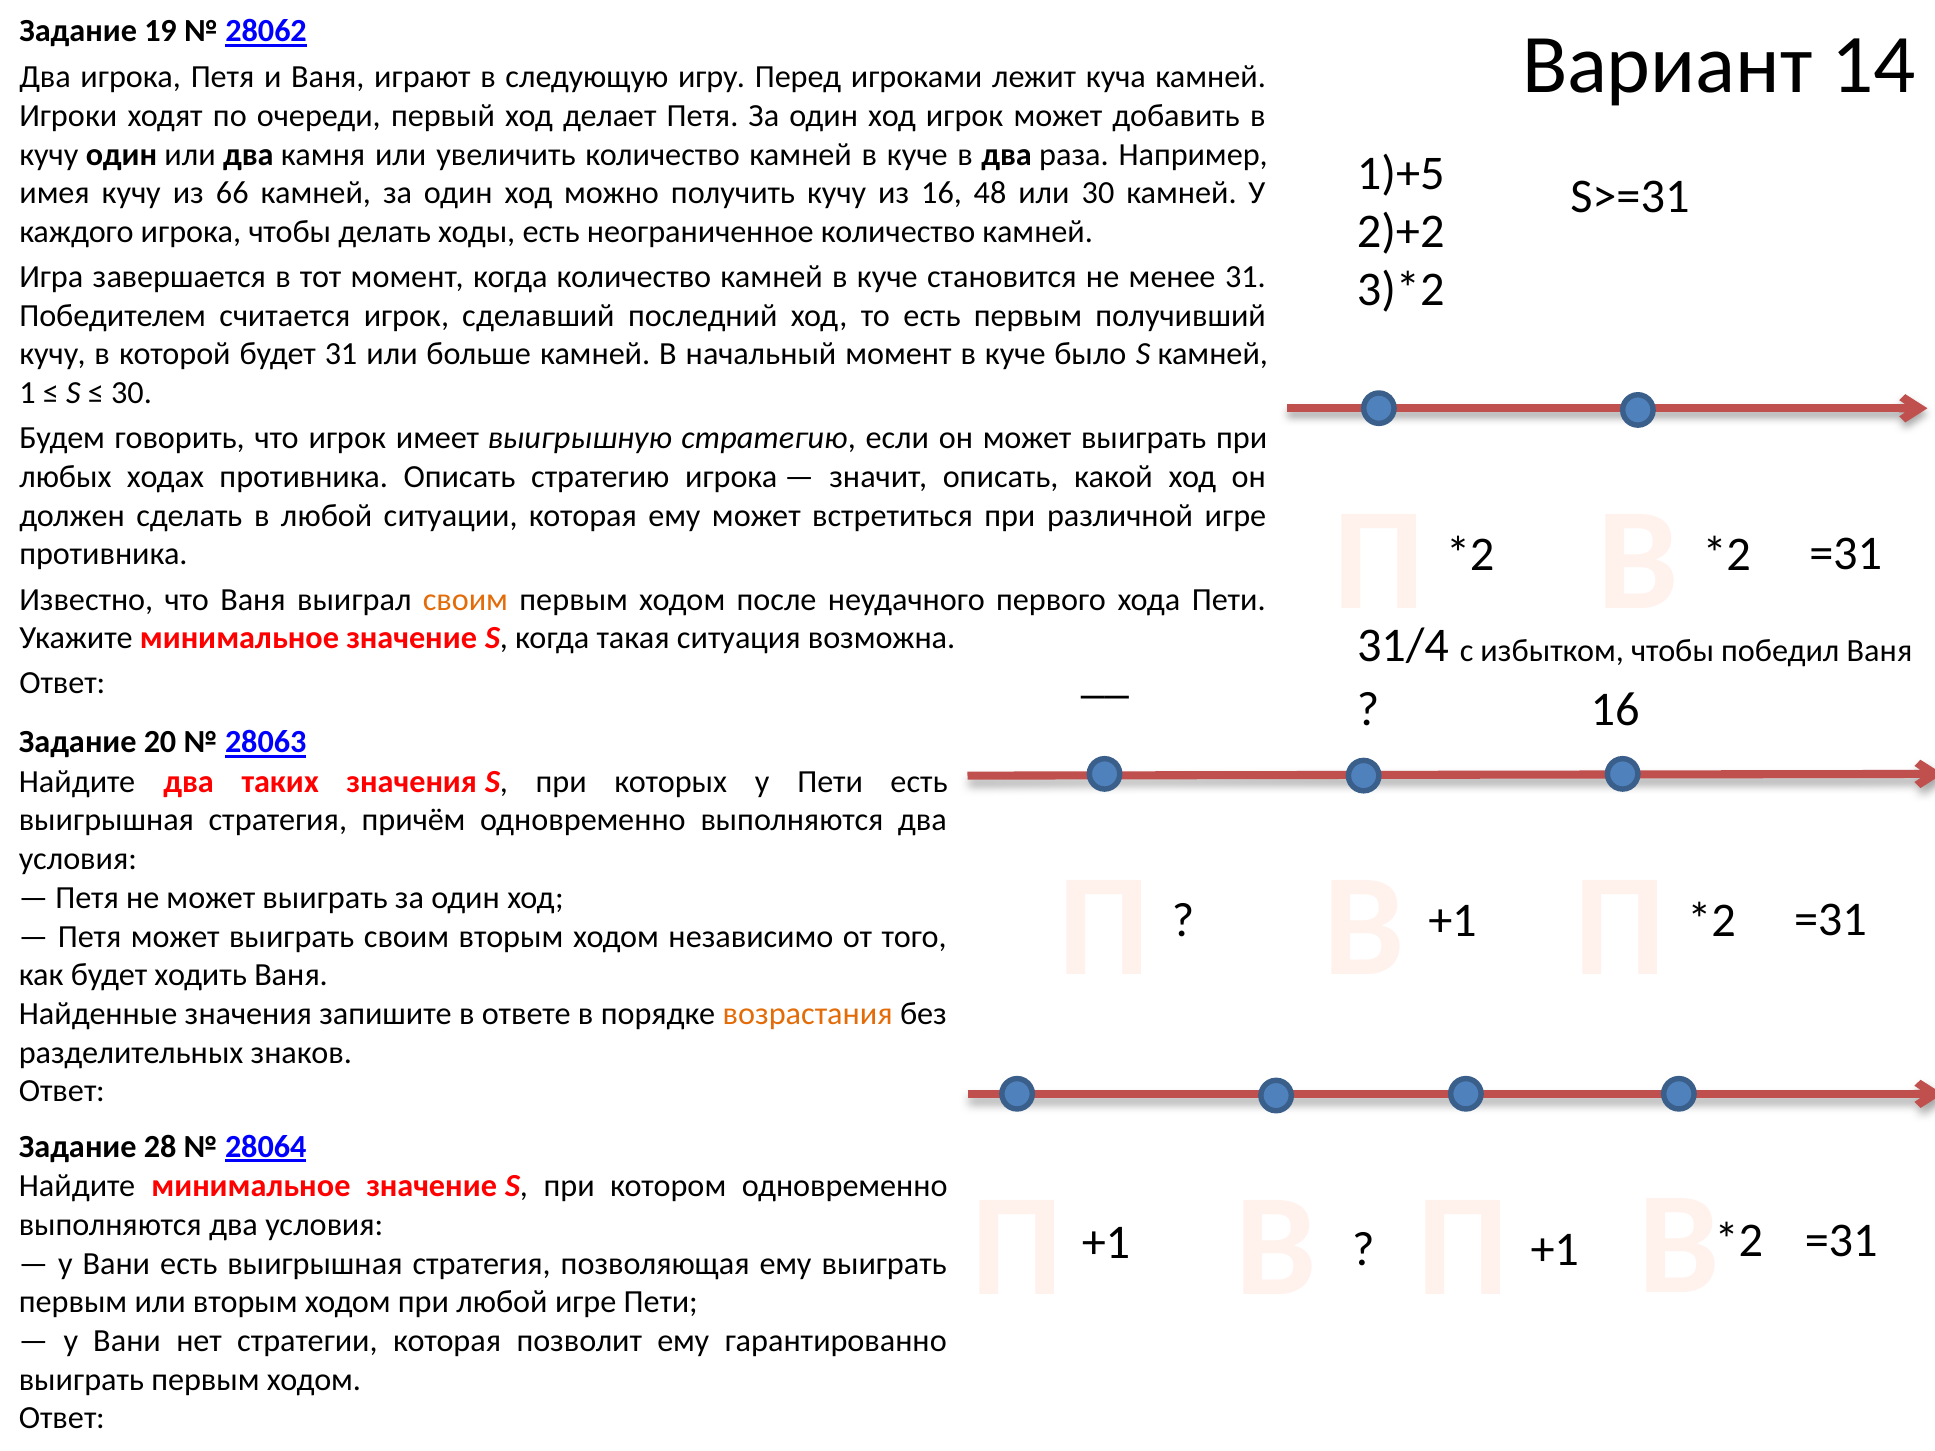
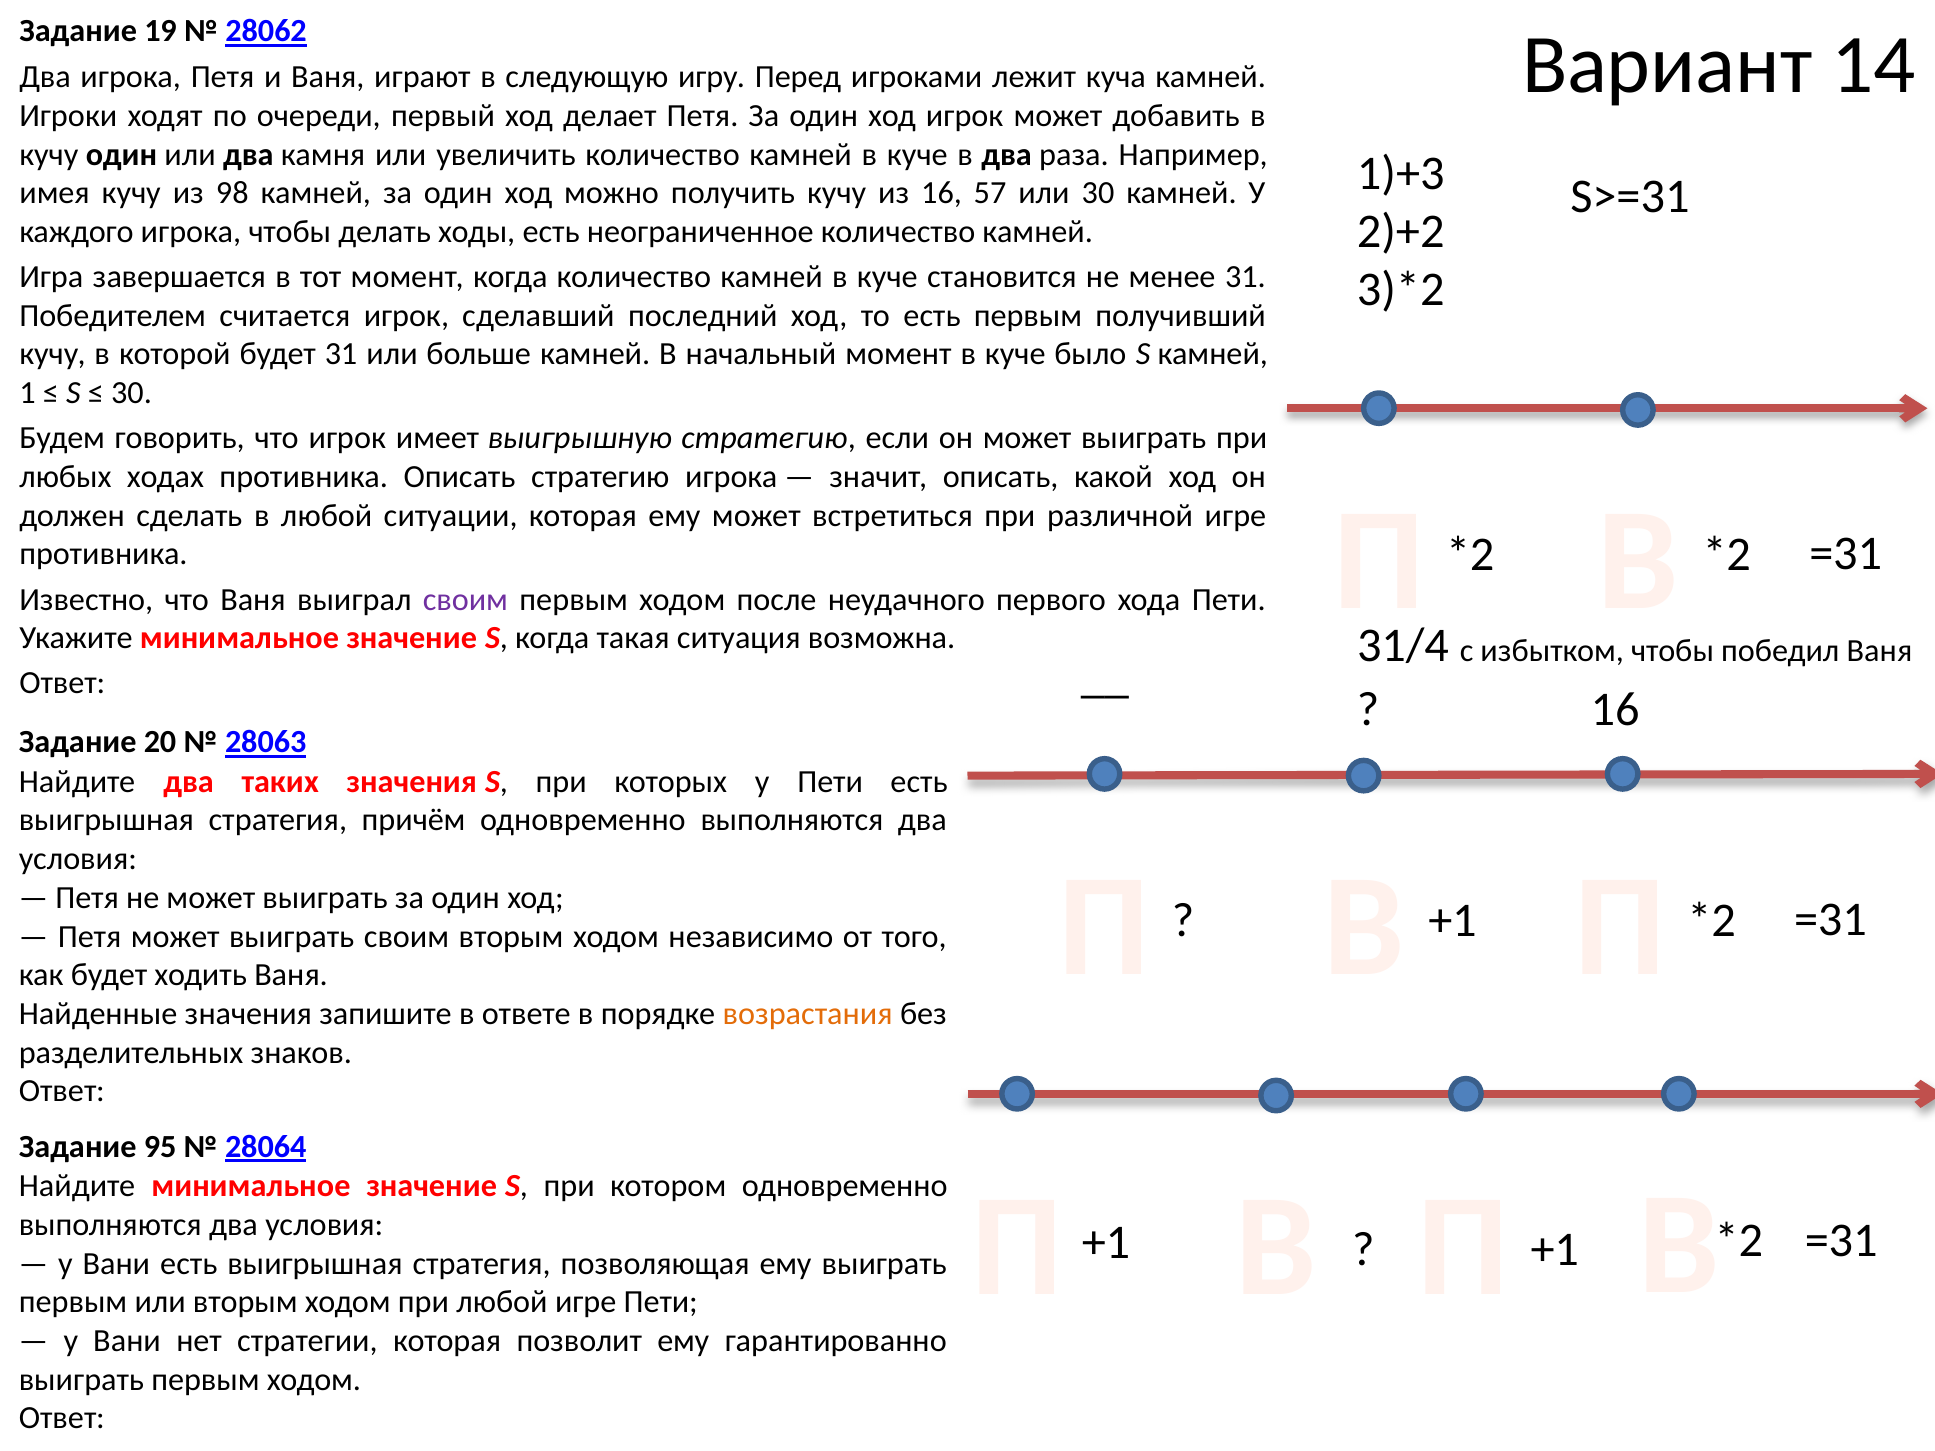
1)+5: 1)+5 -> 1)+3 (1401, 173)
66: 66 -> 98 (232, 193)
48: 48 -> 57 (990, 193)
своим colour: orange -> purple (465, 600)
28: 28 -> 95 (160, 1147)
